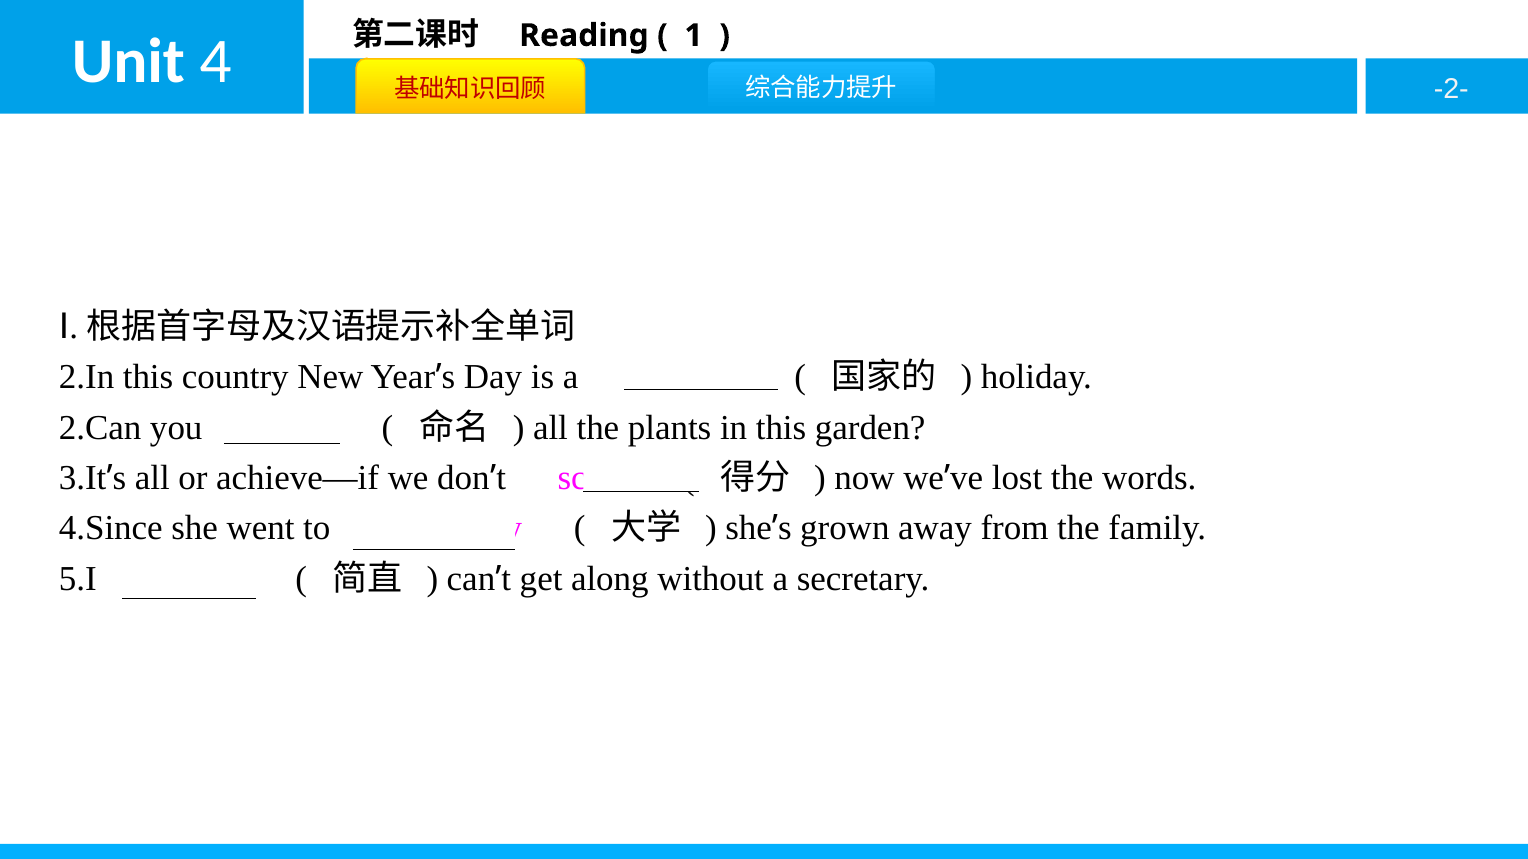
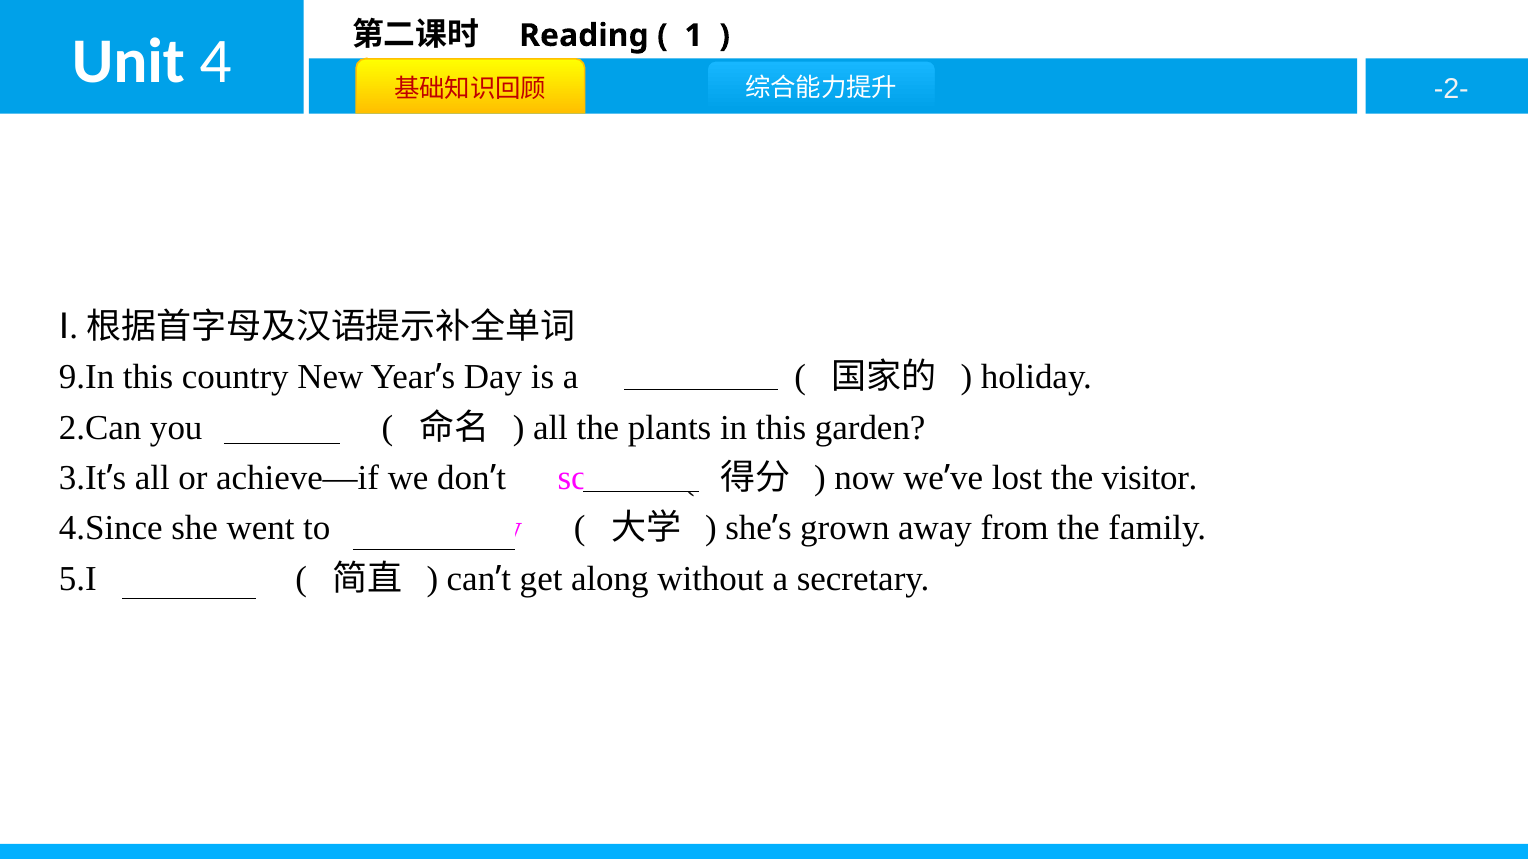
2.In: 2.In -> 9.In (87, 377)
words: words -> visitor (1149, 478)
